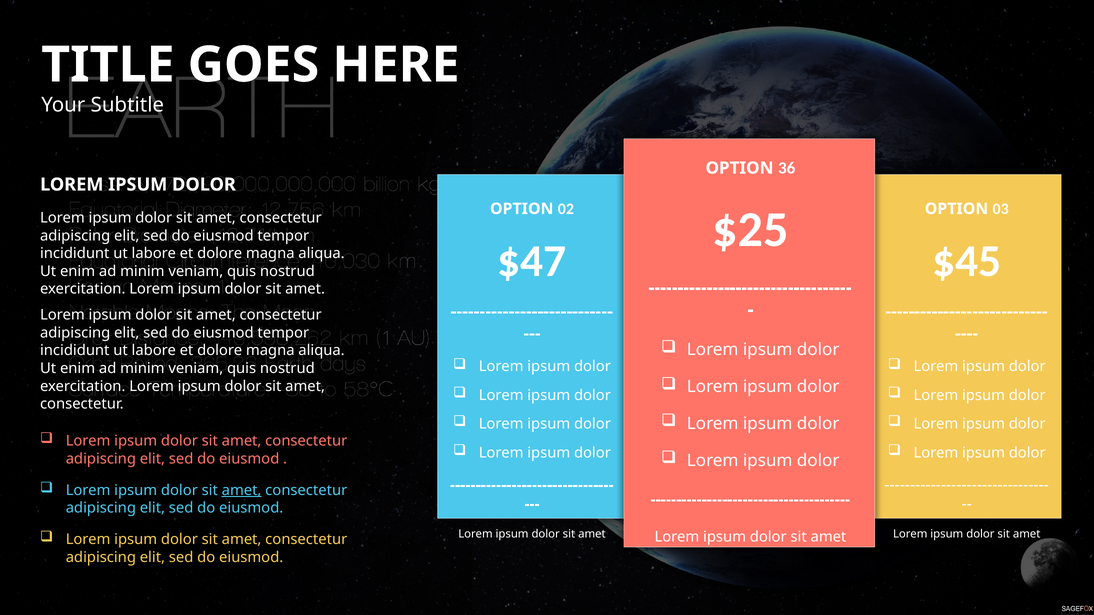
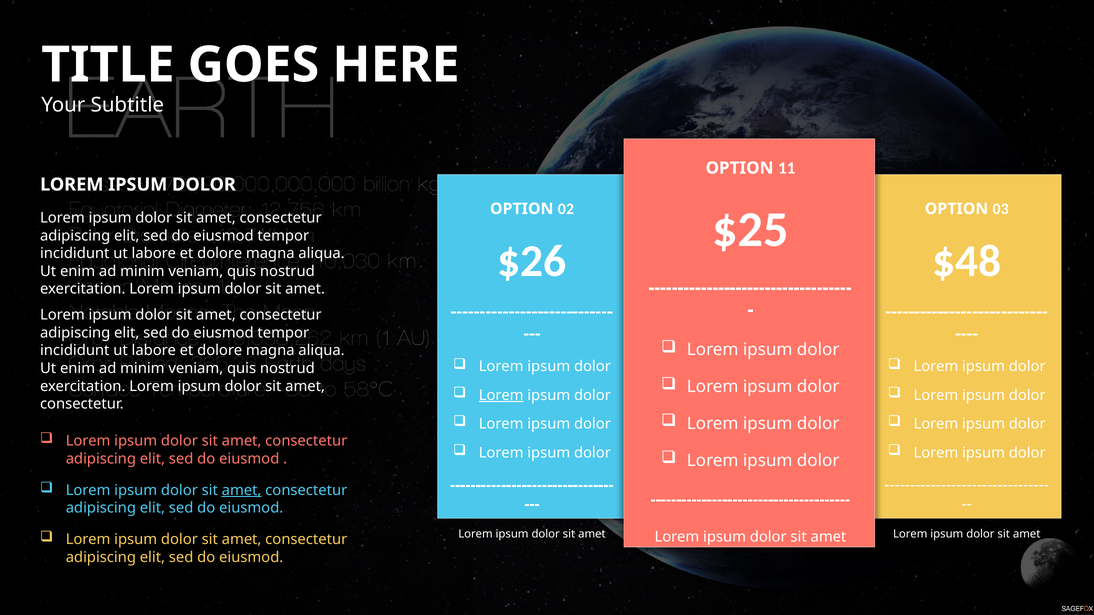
36: 36 -> 11 (787, 168)
$47: $47 -> $26 (532, 262)
$45: $45 -> $48 (967, 262)
Lorem underline: none -> present (501, 396)
